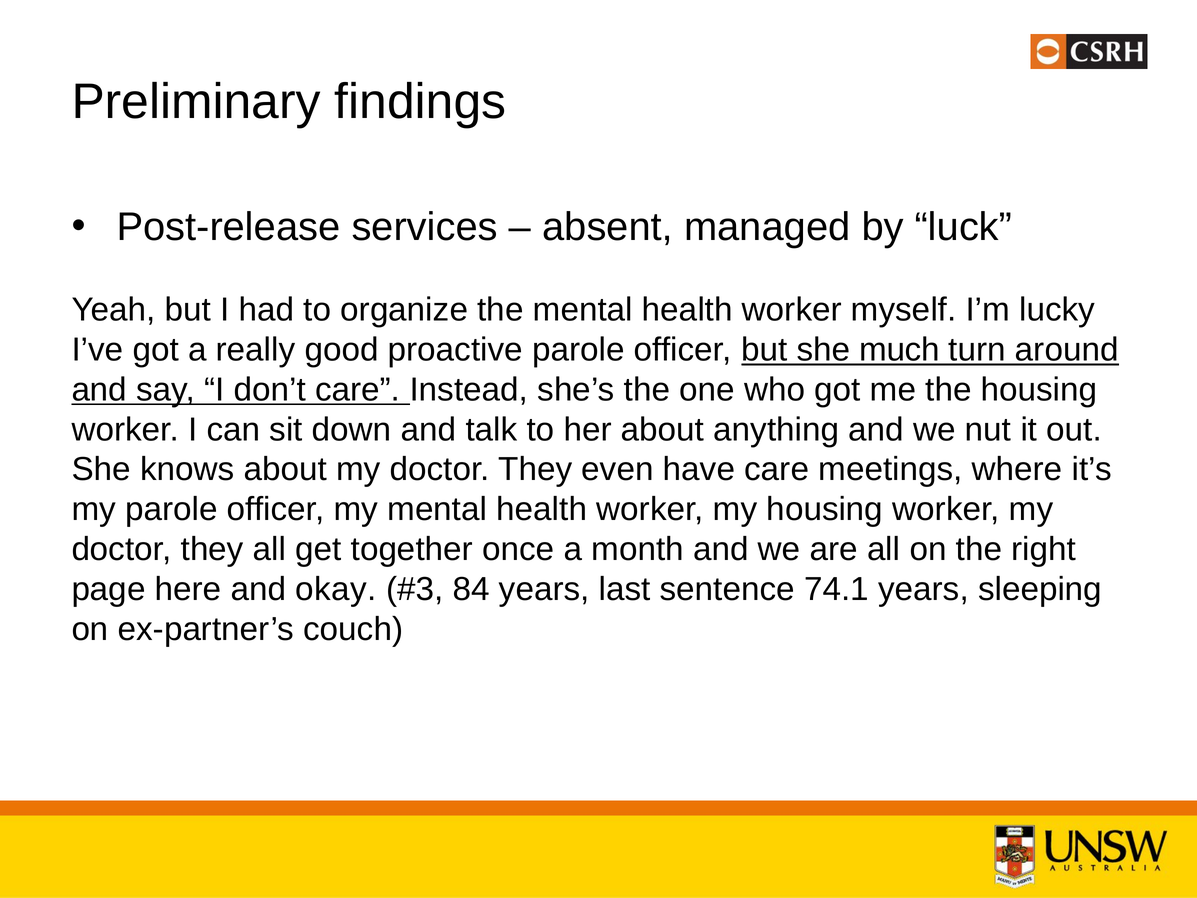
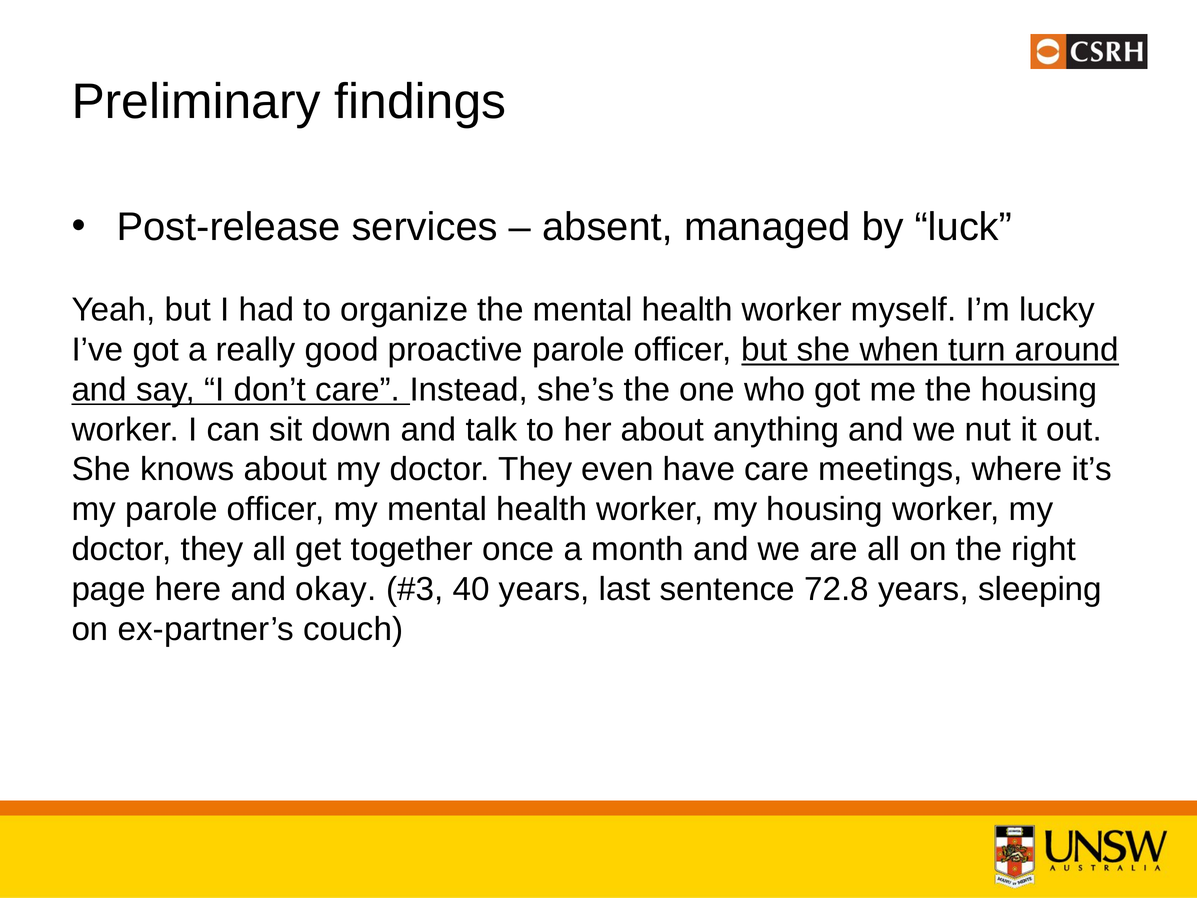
much: much -> when (899, 350)
84: 84 -> 40 (471, 589)
74.1: 74.1 -> 72.8 (836, 589)
